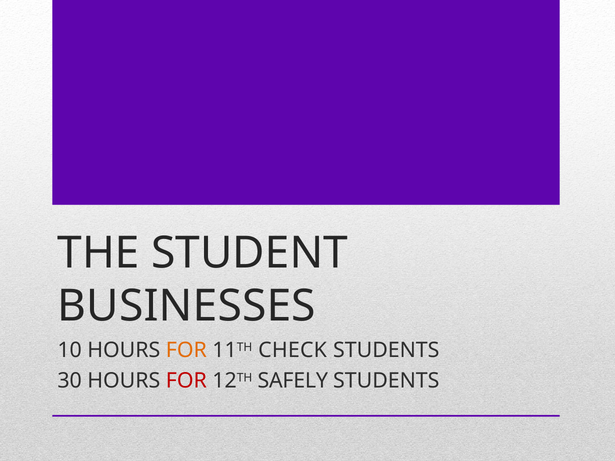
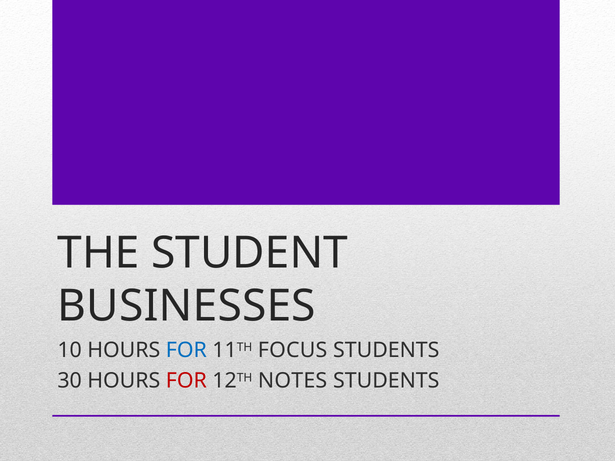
FOR colour: orange -> blue (186, 350)
CHECK: CHECK -> FOCUS (293, 350)
SAFELY: SAFELY -> NOTES (293, 381)
